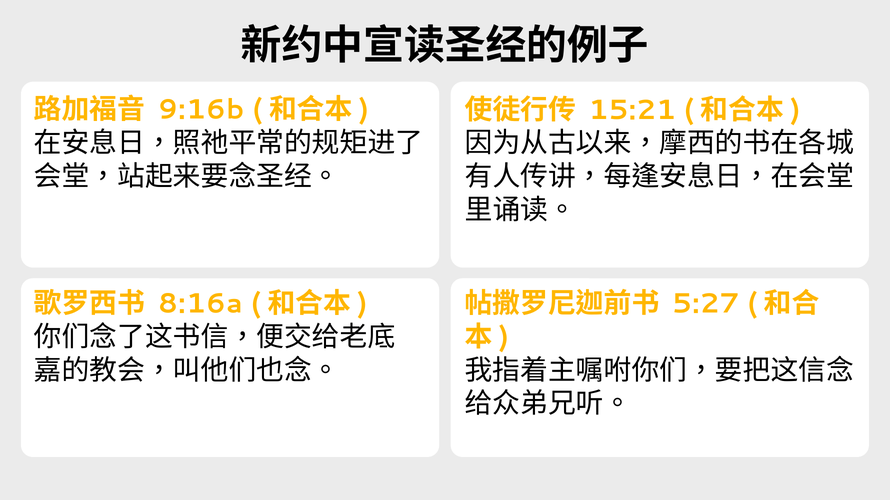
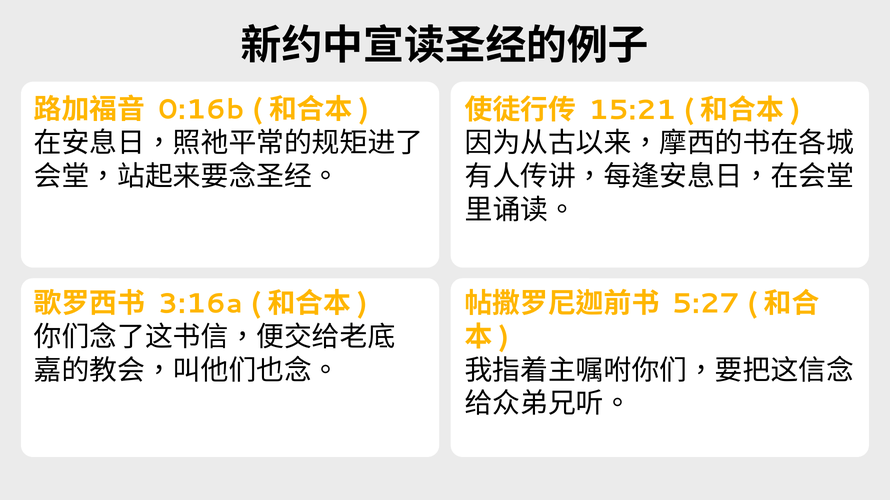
9:16b: 9:16b -> 0:16b (201, 110)
8:16a: 8:16a -> 3:16a (200, 304)
